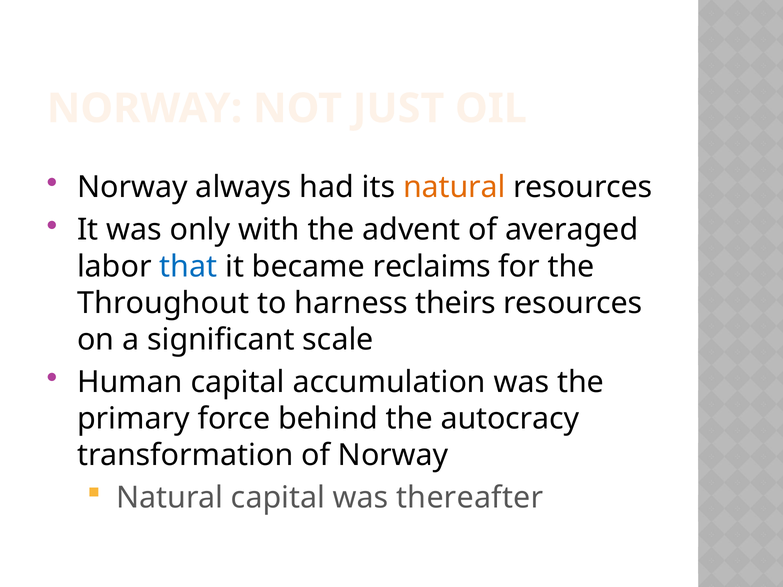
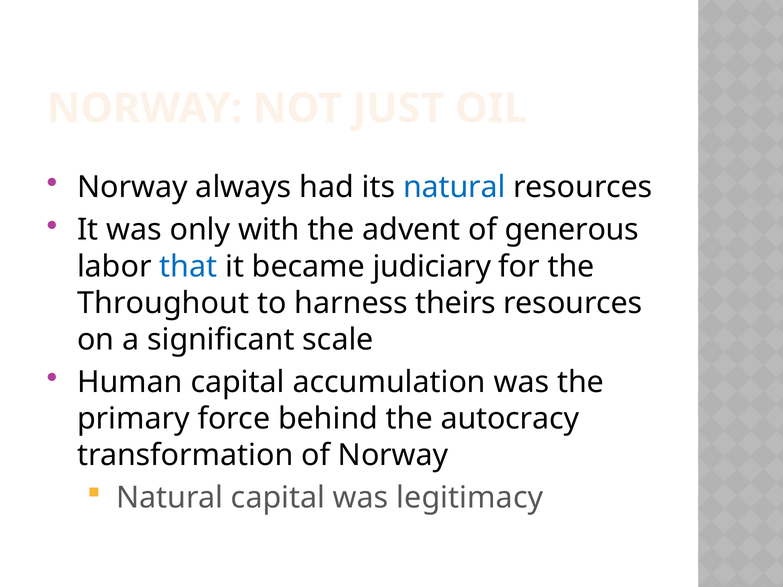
natural colour: orange -> blue (454, 187)
averaged: averaged -> generous (572, 230)
reclaims: reclaims -> judiciary (432, 267)
thereafter: thereafter -> legitimacy (470, 498)
